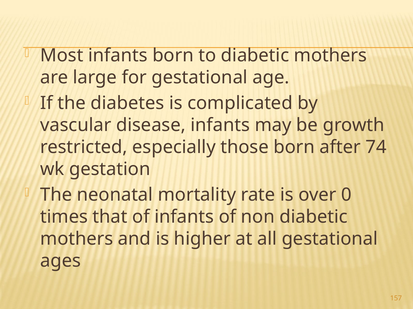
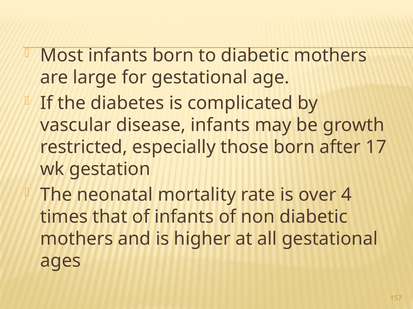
74: 74 -> 17 (376, 147)
0: 0 -> 4 (346, 195)
